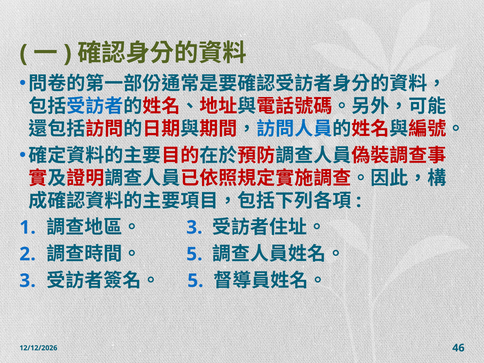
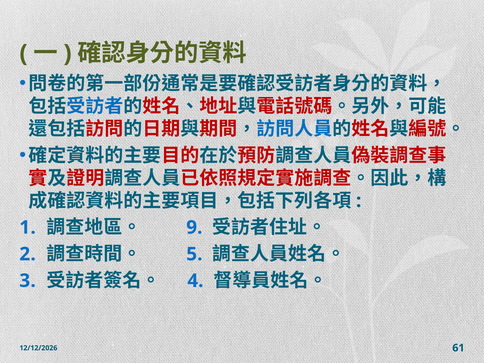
3: 3 -> 9 (194, 227)
5: 5 -> 4 (195, 281)
46: 46 -> 61 (458, 348)
